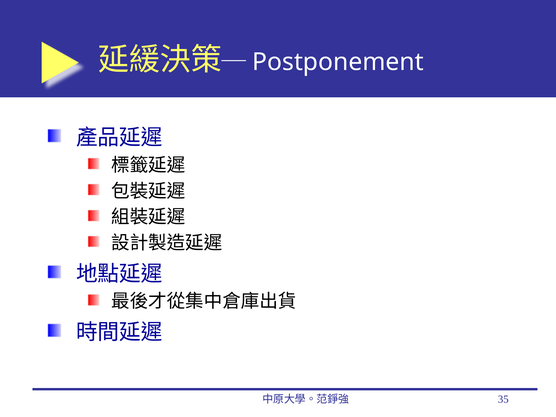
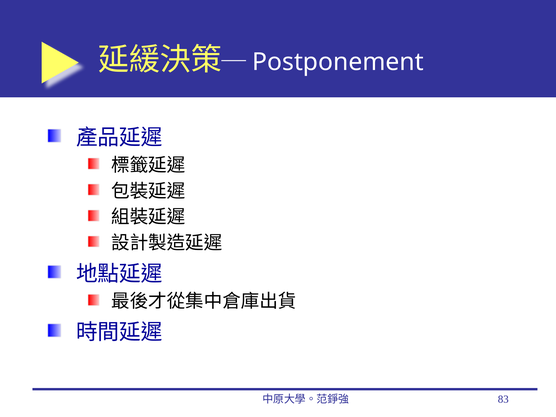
35: 35 -> 83 (503, 399)
